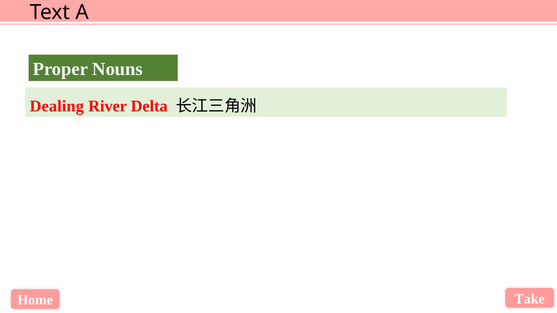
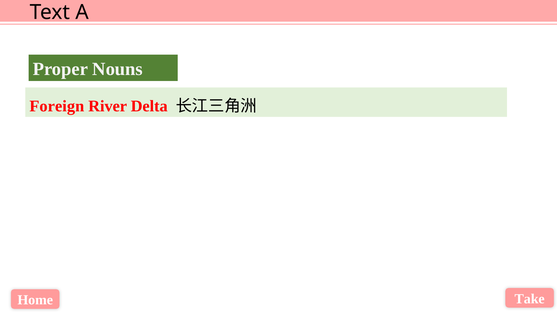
Dealing: Dealing -> Foreign (57, 106)
